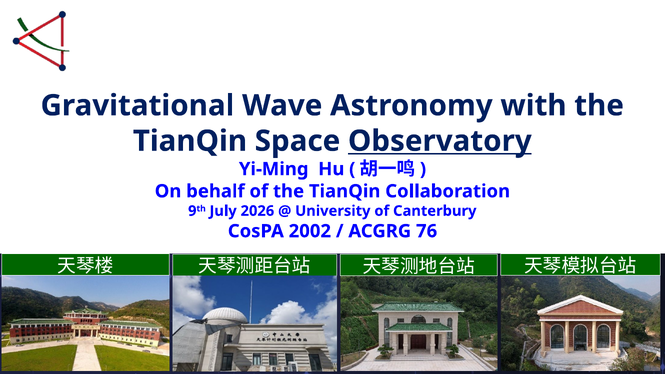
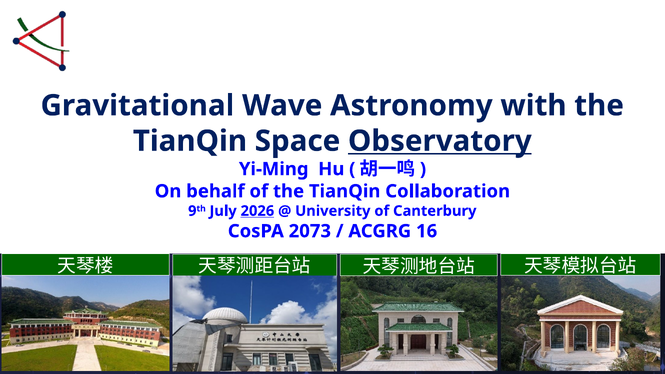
2026 underline: none -> present (257, 211)
2002: 2002 -> 2073 (310, 231)
76: 76 -> 16 (427, 231)
